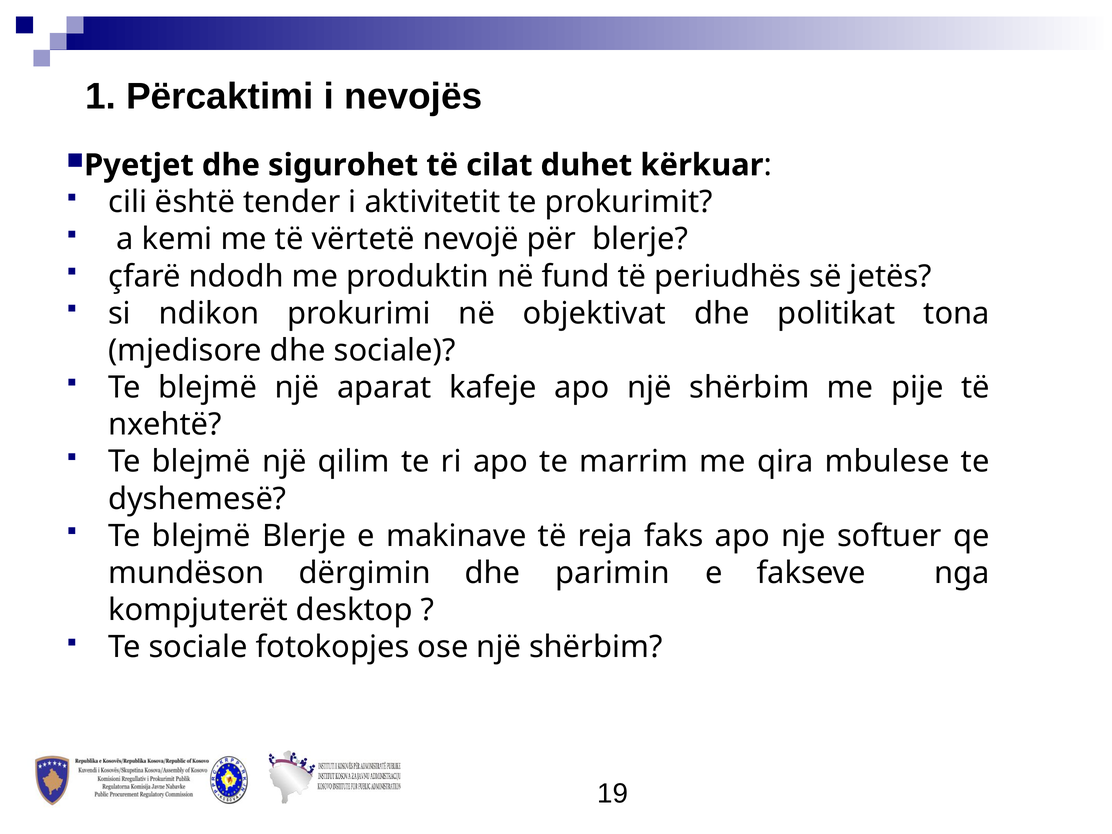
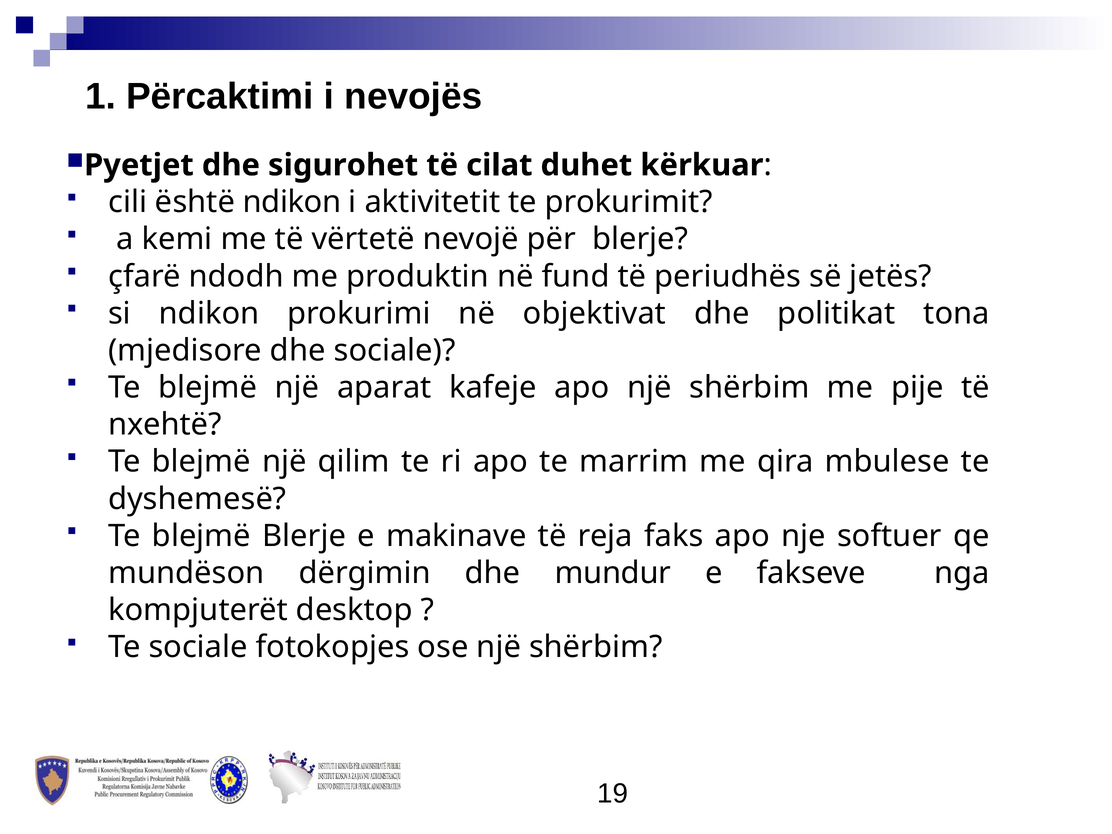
është tender: tender -> ndikon (292, 202)
parimin: parimin -> mundur (613, 573)
